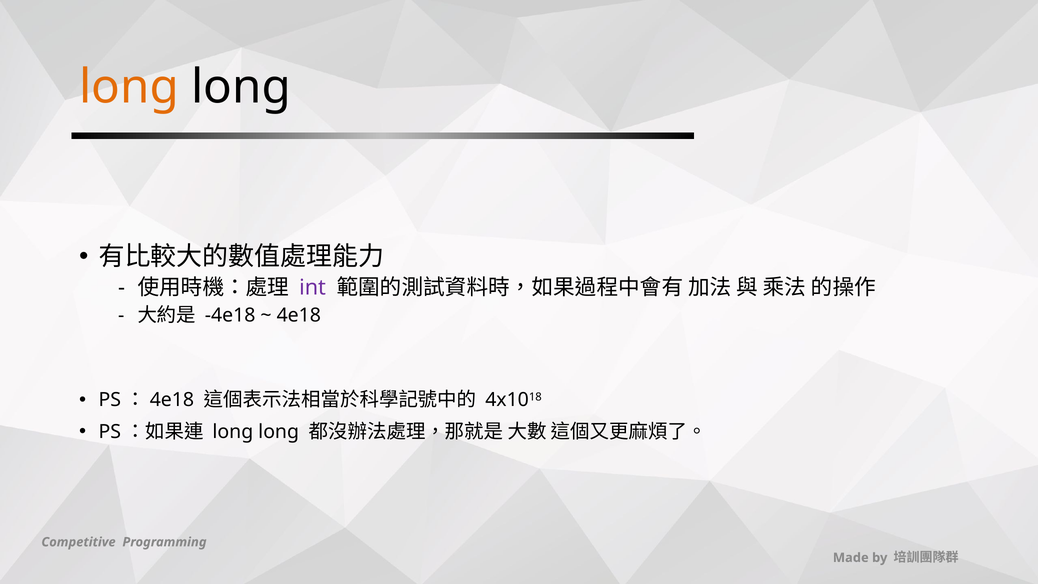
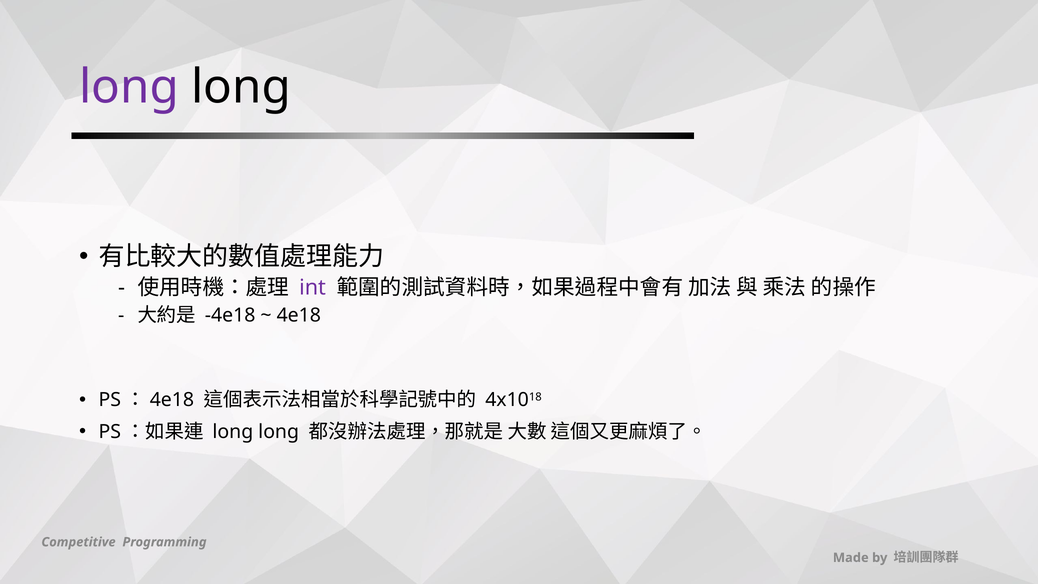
long colour: orange -> purple (129, 87)
